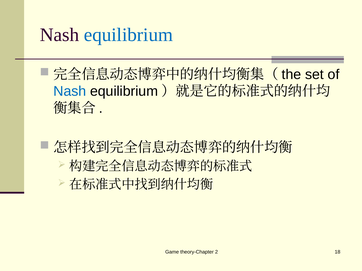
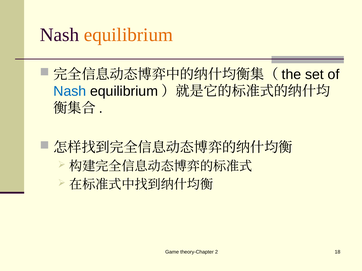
equilibrium colour: blue -> orange (128, 35)
